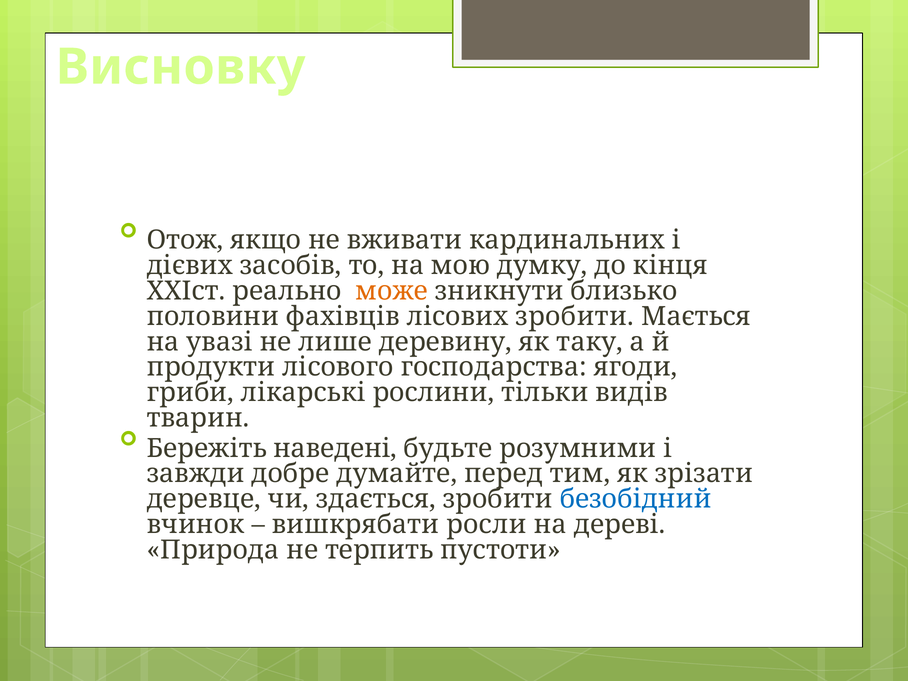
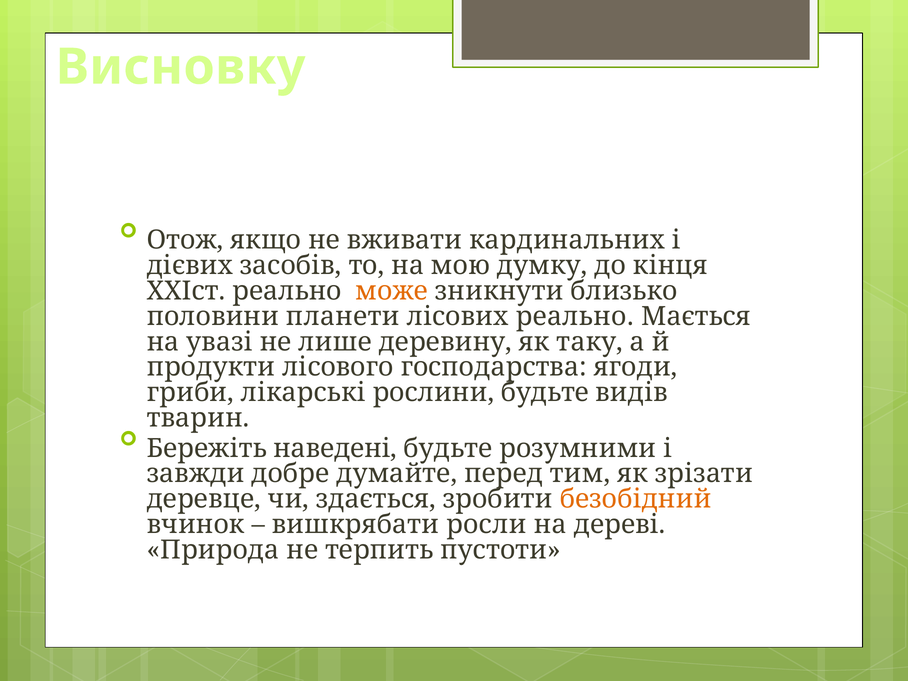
фахівців: фахівців -> планети (343, 316)
лісових зробити: зробити -> реально (575, 316)
рослини тільки: тільки -> будьте (545, 393)
безобідний colour: blue -> orange (636, 499)
